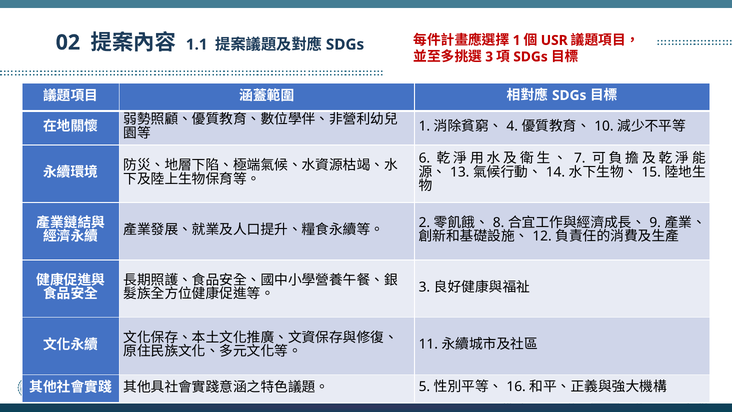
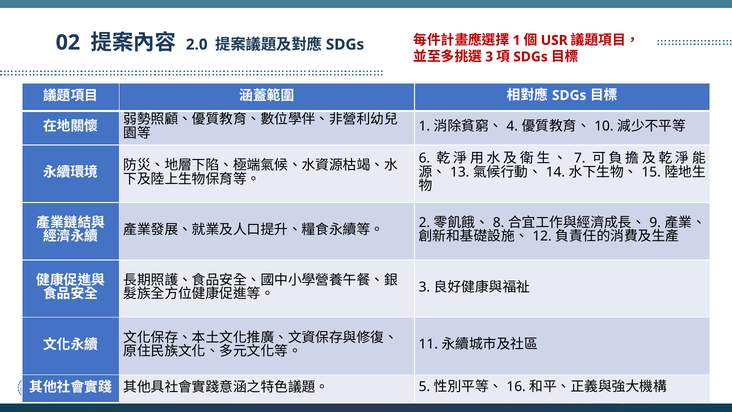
1.1: 1.1 -> 2.0 (197, 45)
